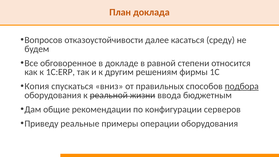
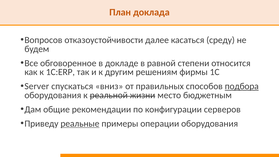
Копия: Копия -> Server (37, 86)
ввода: ввода -> место (169, 95)
реальные underline: none -> present (80, 124)
